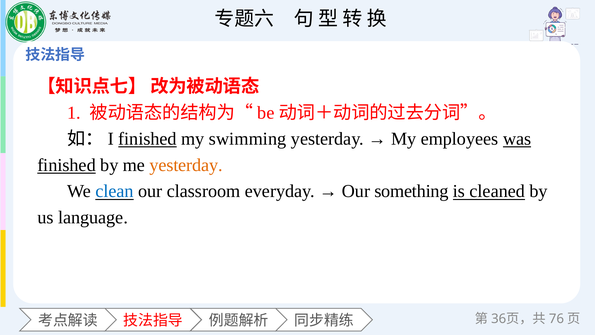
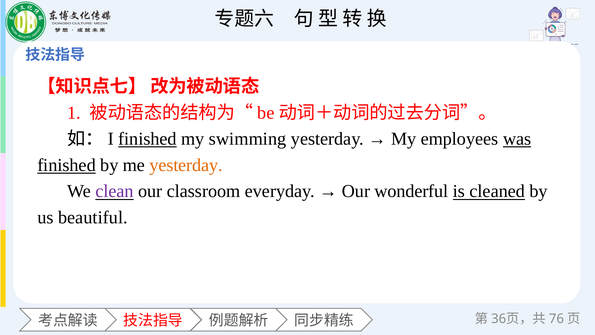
clean colour: blue -> purple (115, 191)
something: something -> wonderful (411, 191)
language: language -> beautiful (93, 217)
